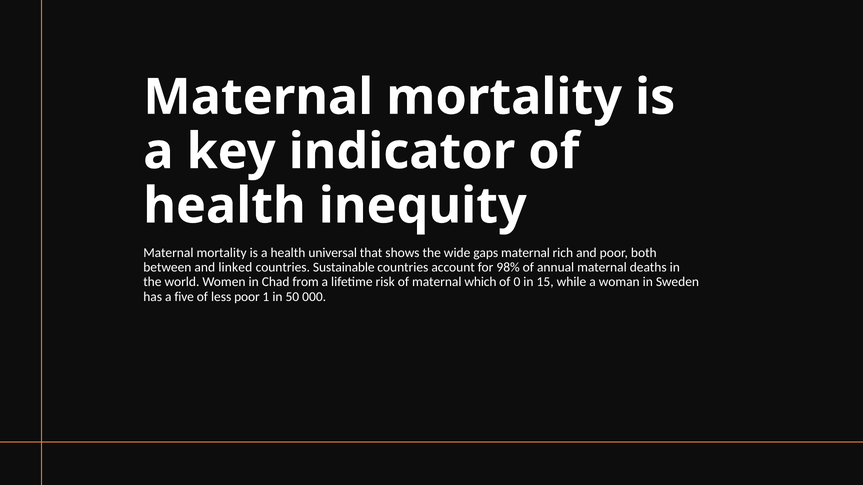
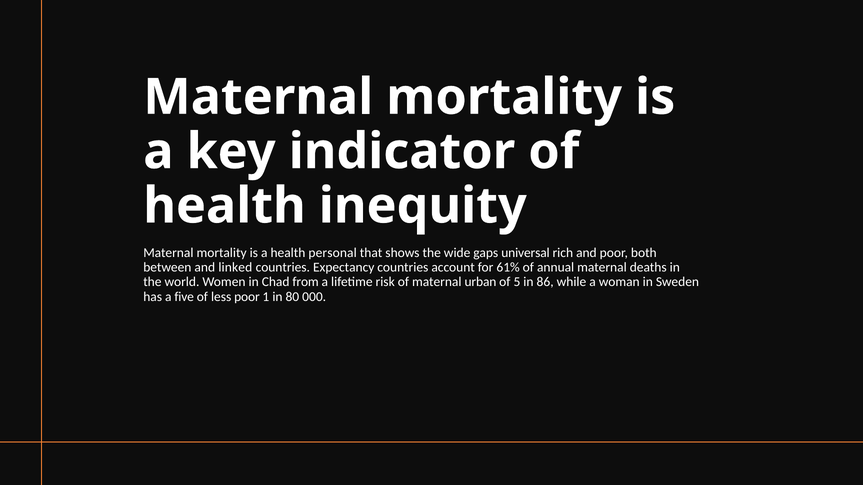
universal: universal -> personal (333, 253)
gaps maternal: maternal -> universal (525, 253)
Sustainable: Sustainable -> Expectancy (344, 268)
98%: 98% -> 61% (508, 268)
which: which -> urban (480, 282)
0: 0 -> 5 (517, 282)
15: 15 -> 86 (545, 282)
50: 50 -> 80 (292, 297)
